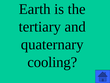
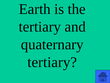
cooling: cooling -> tertiary (52, 62)
